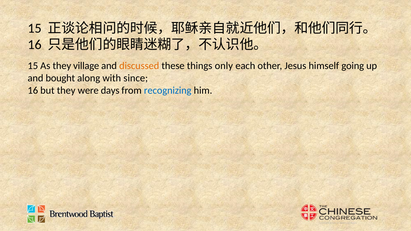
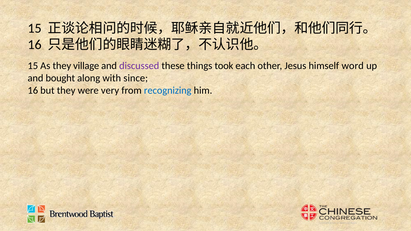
discussed colour: orange -> purple (139, 66)
only: only -> took (224, 66)
going: going -> word (353, 66)
days: days -> very (110, 90)
